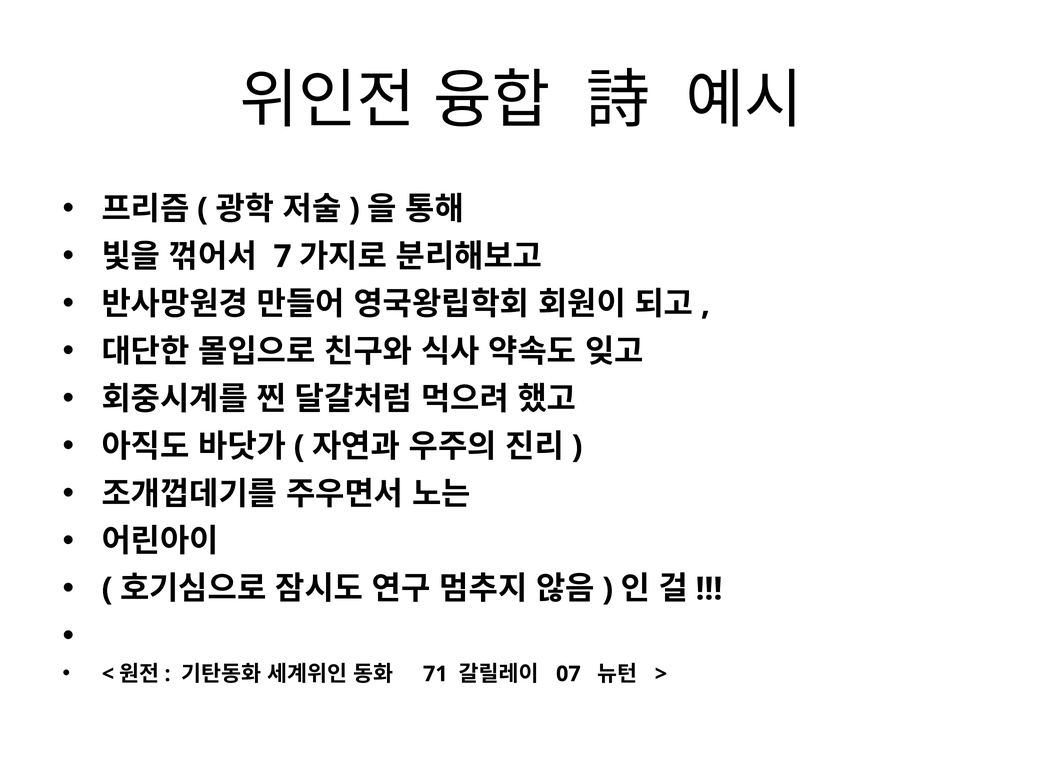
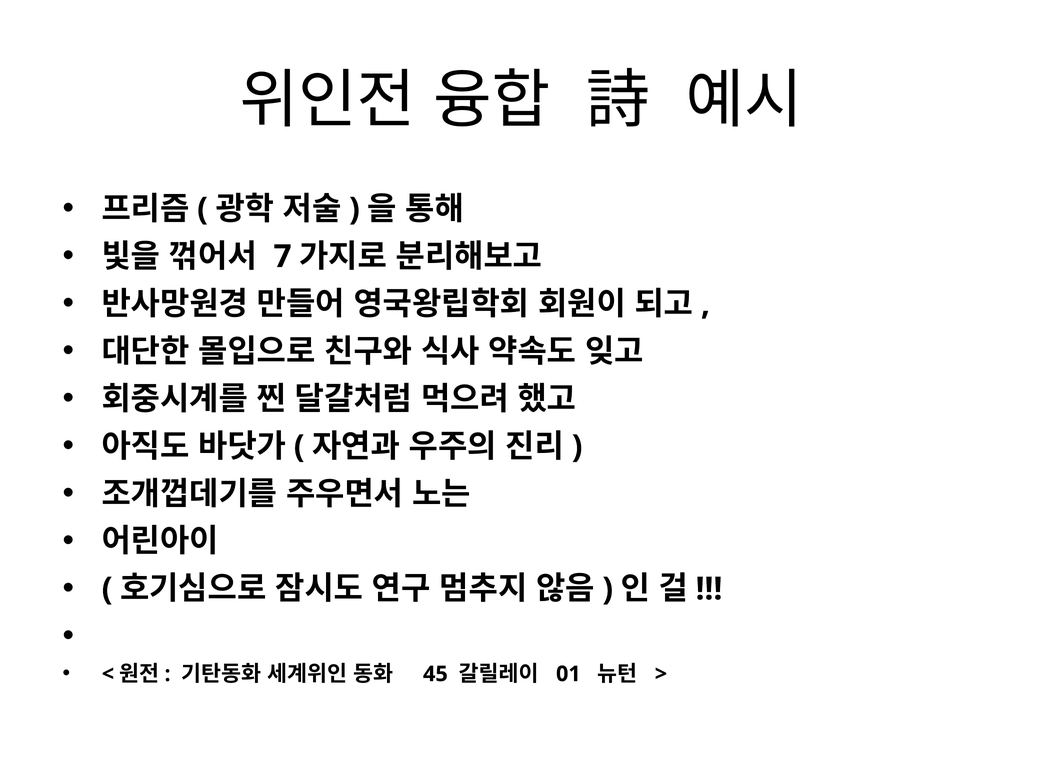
71: 71 -> 45 (435, 674)
07: 07 -> 01 (568, 674)
